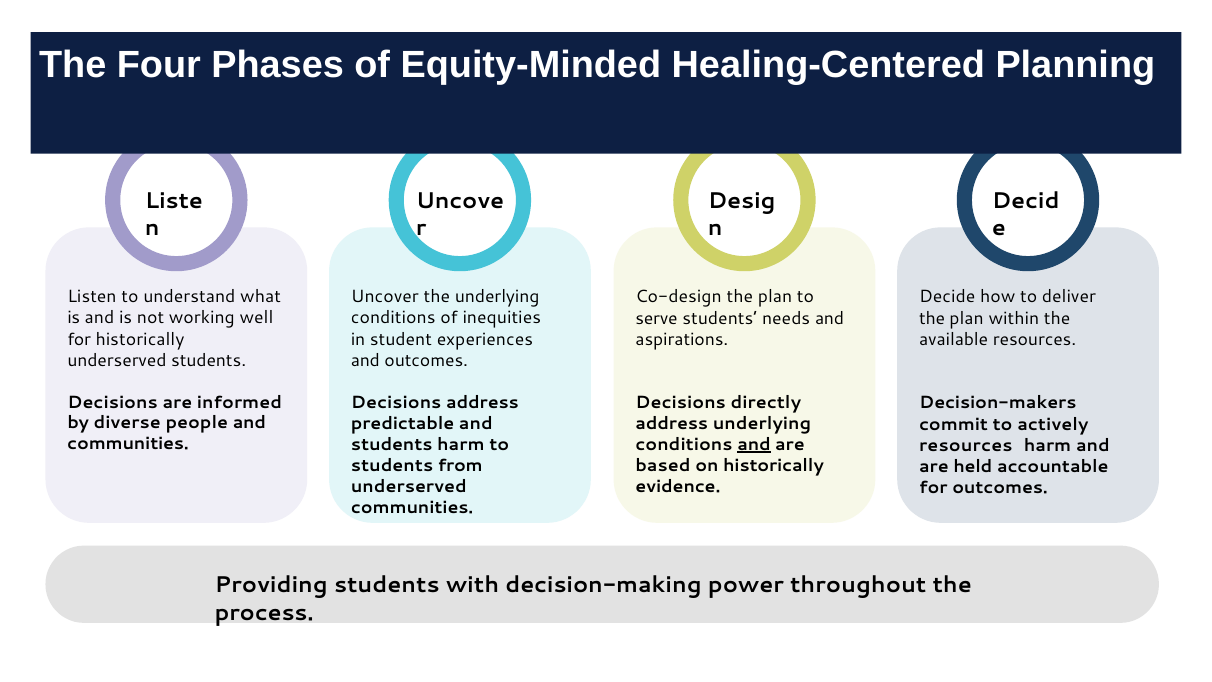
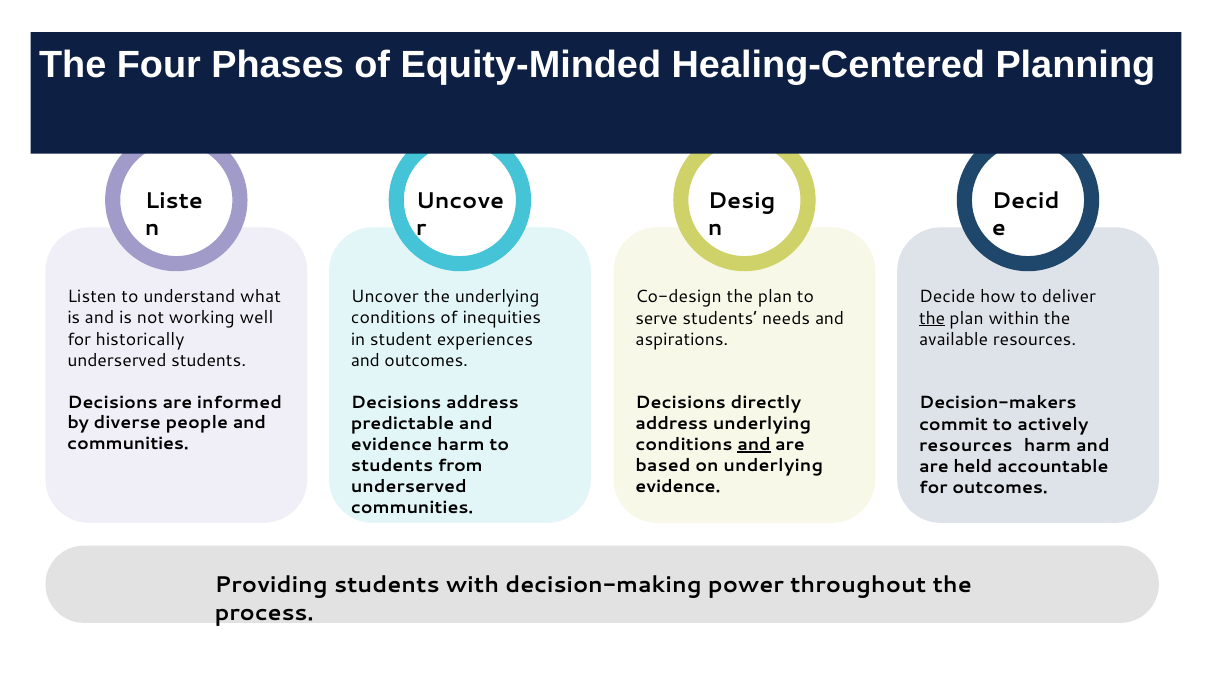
the underline: none -> present (932, 318)
students: students -> evidence (392, 444)
on historically: historically -> underlying (773, 465)
